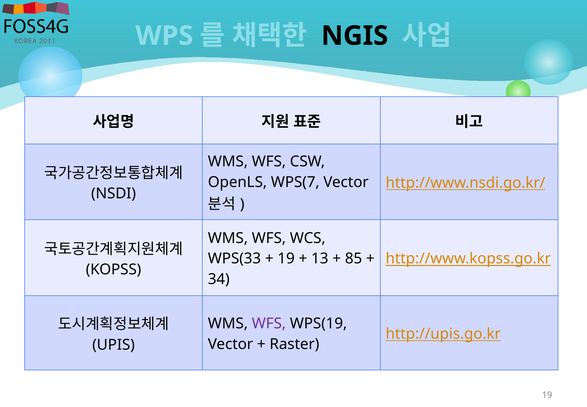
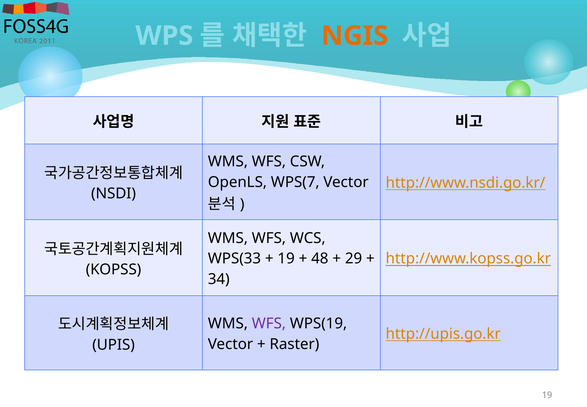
NGIS colour: black -> orange (355, 36)
13: 13 -> 48 (320, 258)
85: 85 -> 29 (354, 258)
